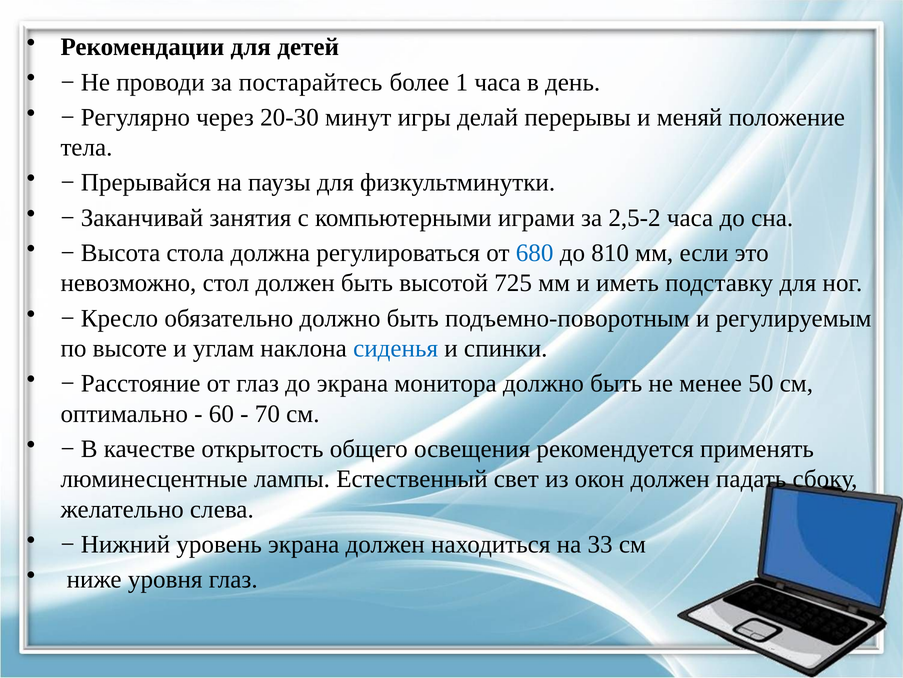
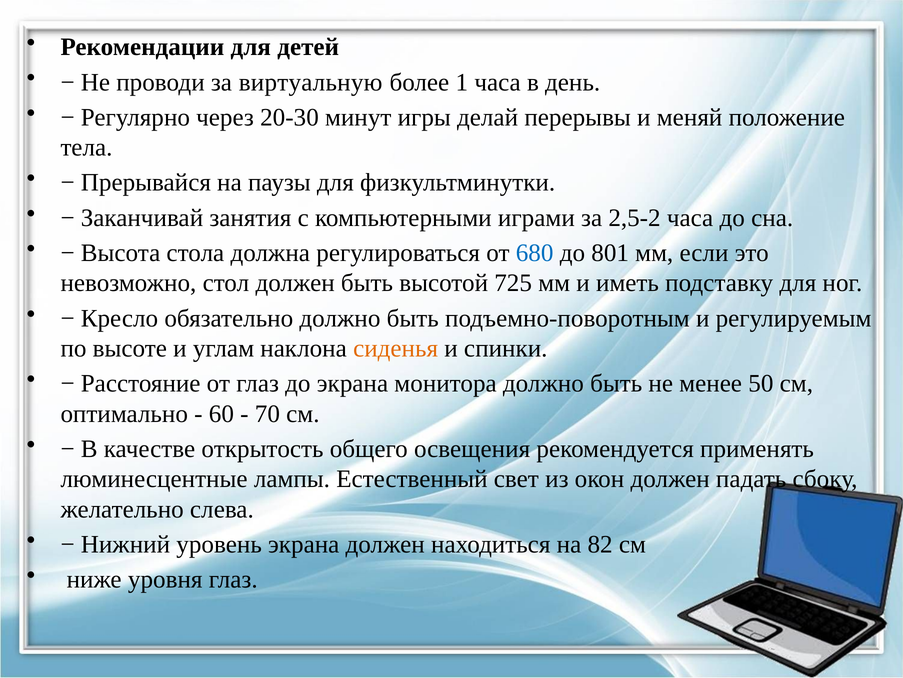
постарайтесь: постарайтесь -> виртуальную (311, 82)
810: 810 -> 801 (610, 253)
сиденья colour: blue -> orange (396, 348)
33: 33 -> 82 (600, 544)
